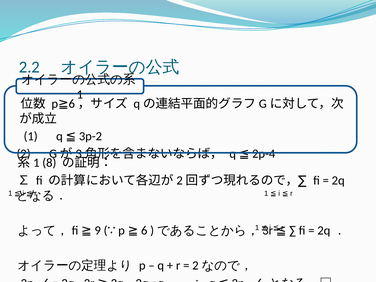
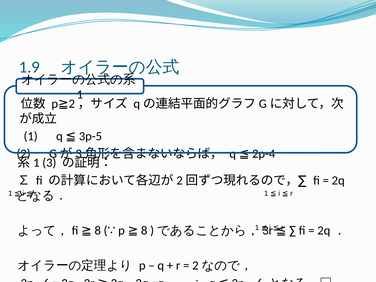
2.2: 2.2 -> 1.9 (29, 67)
6: 6 -> 2 (72, 104)
3p-2: 3p-2 -> 3p-5 (90, 136)
8: 8 -> 3 (49, 163)
9: 9 -> 8 (98, 231)
6: 6 -> 8 (144, 231)
